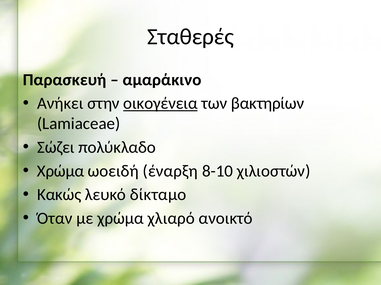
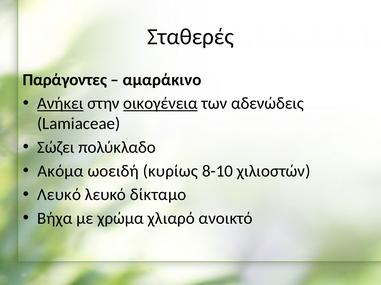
Παρασκευή: Παρασκευή -> Παράγοντες (65, 80)
Ανήκει underline: none -> present (60, 104)
βακτηρίων: βακτηρίων -> αδενώδεις (268, 104)
Χρώμα: Χρώμα -> Ακόμα (60, 171)
έναρξη: έναρξη -> κυρίως (170, 171)
Κακώς: Κακώς -> Λευκό (59, 195)
Όταν: Όταν -> Βήχα (55, 219)
